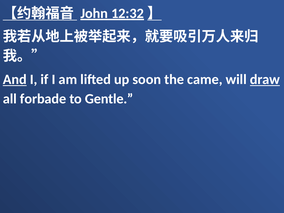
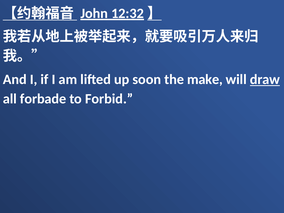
And underline: present -> none (15, 79)
came: came -> make (205, 79)
Gentle: Gentle -> Forbid (109, 99)
